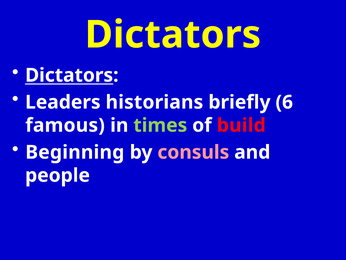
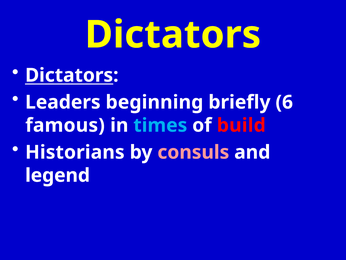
historians: historians -> beginning (154, 102)
times colour: light green -> light blue (160, 125)
Beginning: Beginning -> Historians (75, 152)
people: people -> legend (58, 175)
